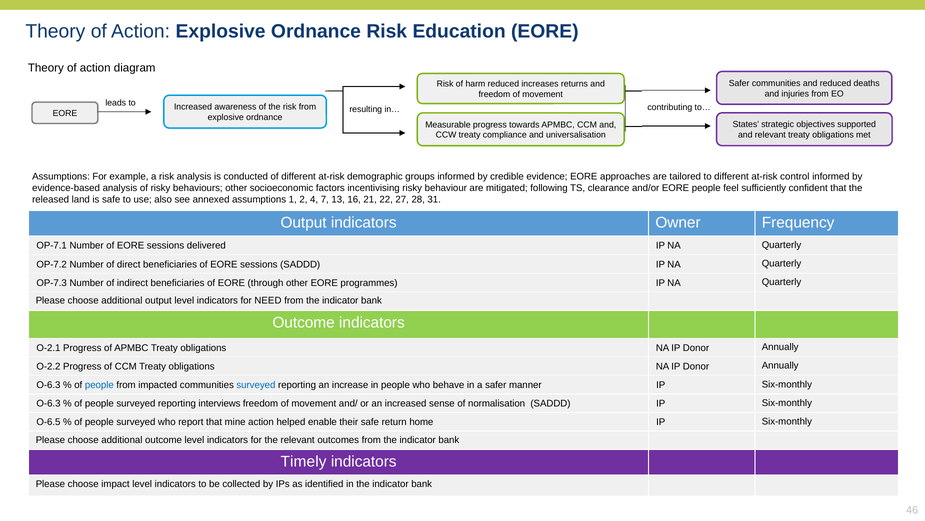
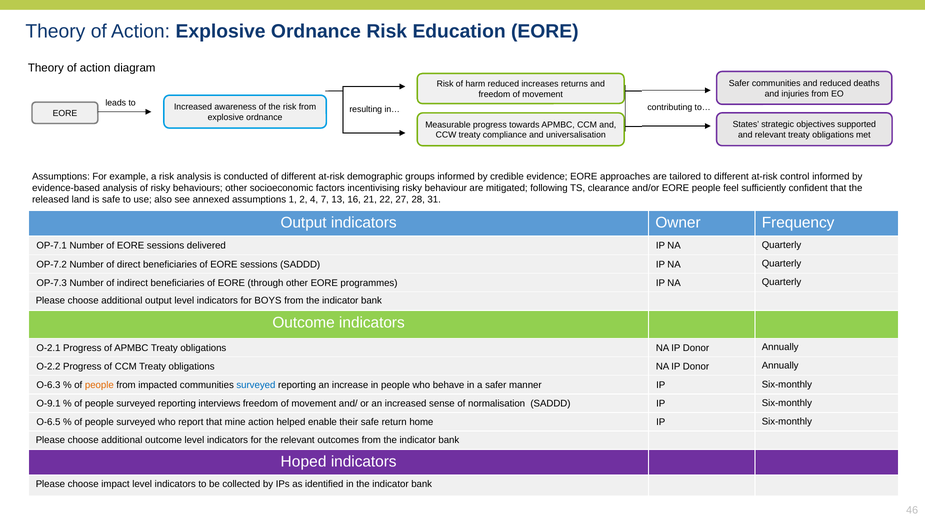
NEED: NEED -> BOYS (268, 300)
people colour: blue -> orange (99, 385)
O-6.3: O-6.3 -> O-9.1 (48, 403)
Timely: Timely -> Hoped (304, 461)
